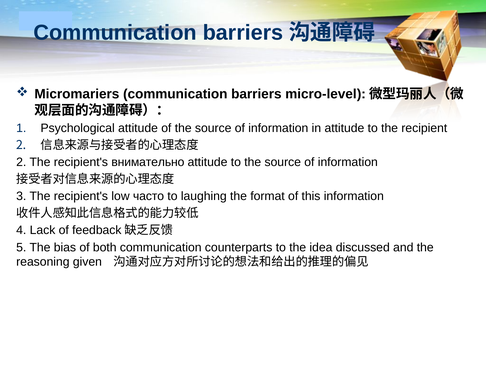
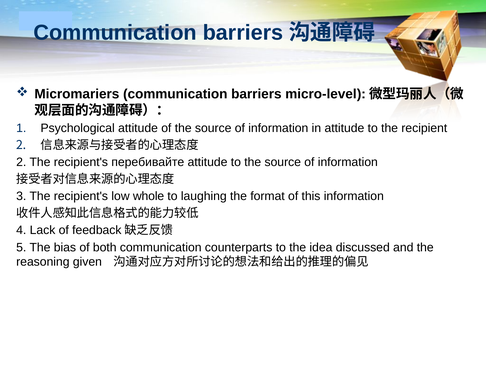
внимательно: внимательно -> перебивайте (148, 162)
часто: часто -> whole (149, 196)
